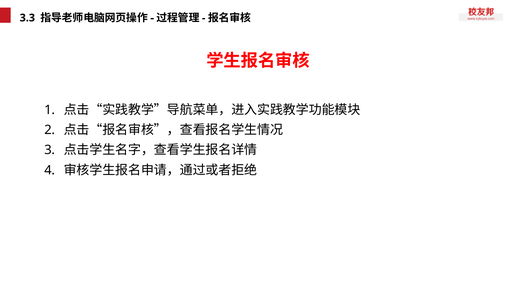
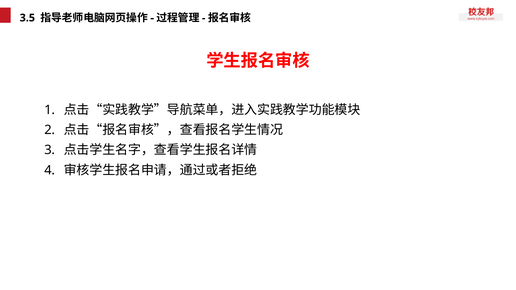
3.3: 3.3 -> 3.5 (27, 18)
